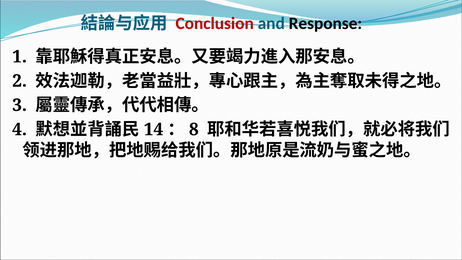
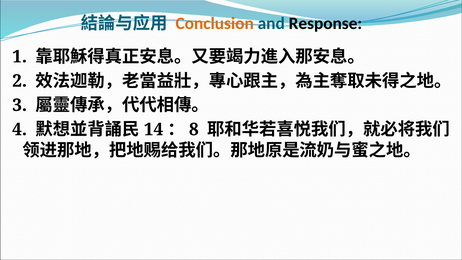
Conclusion colour: red -> orange (215, 23)
